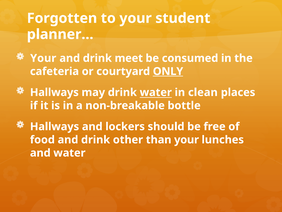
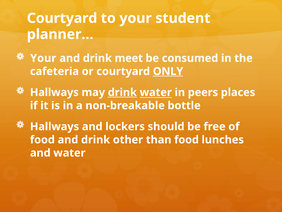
Forgotten: Forgotten -> Courtyard (62, 18)
drink underline: none -> present (122, 92)
clean: clean -> peers (203, 92)
than your: your -> food (187, 139)
